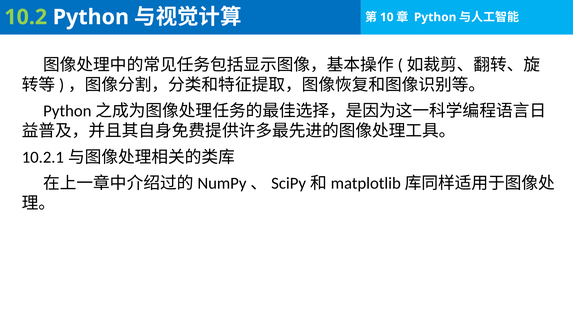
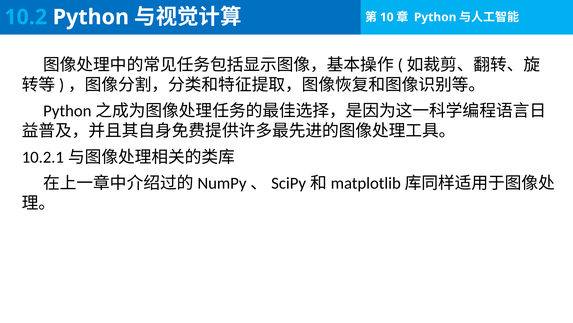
10.2 colour: light green -> light blue (26, 17)
